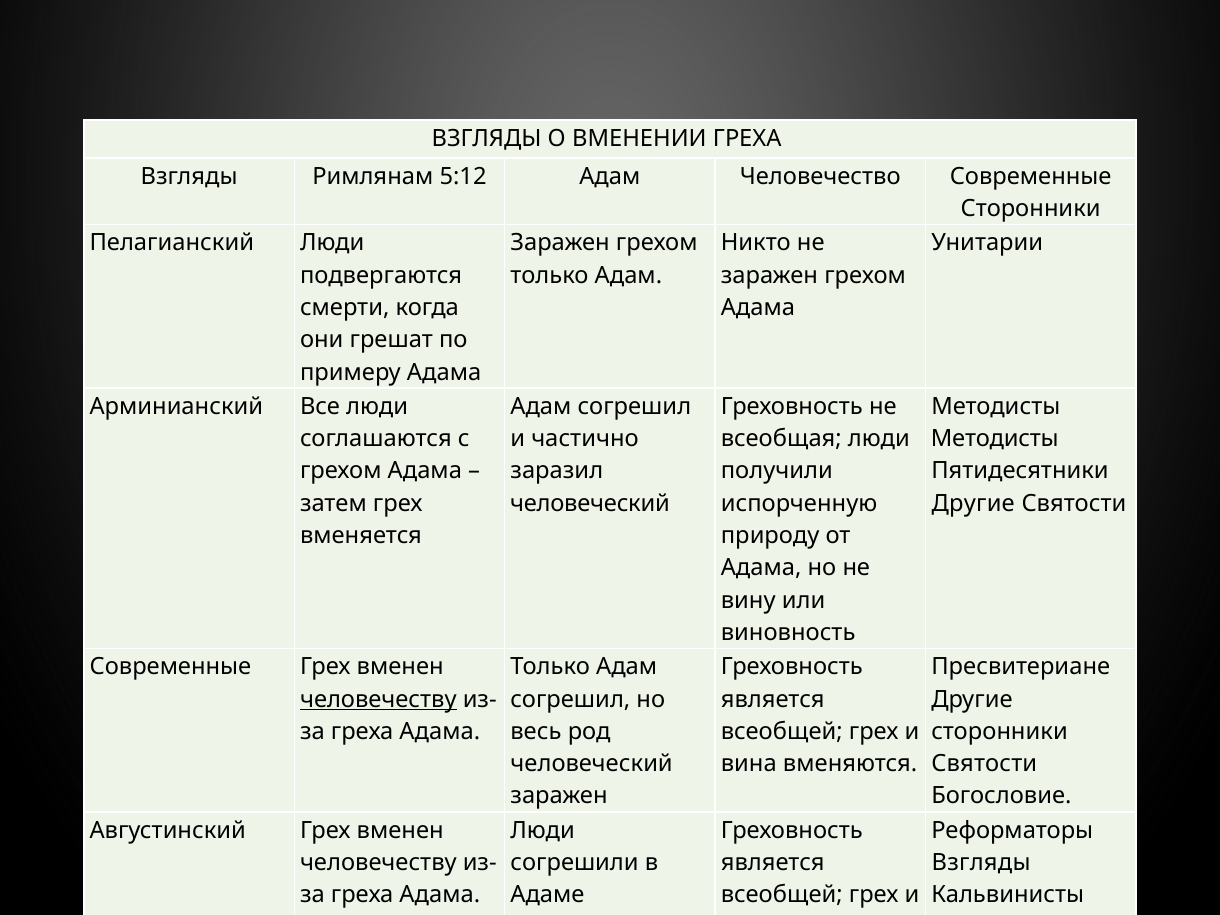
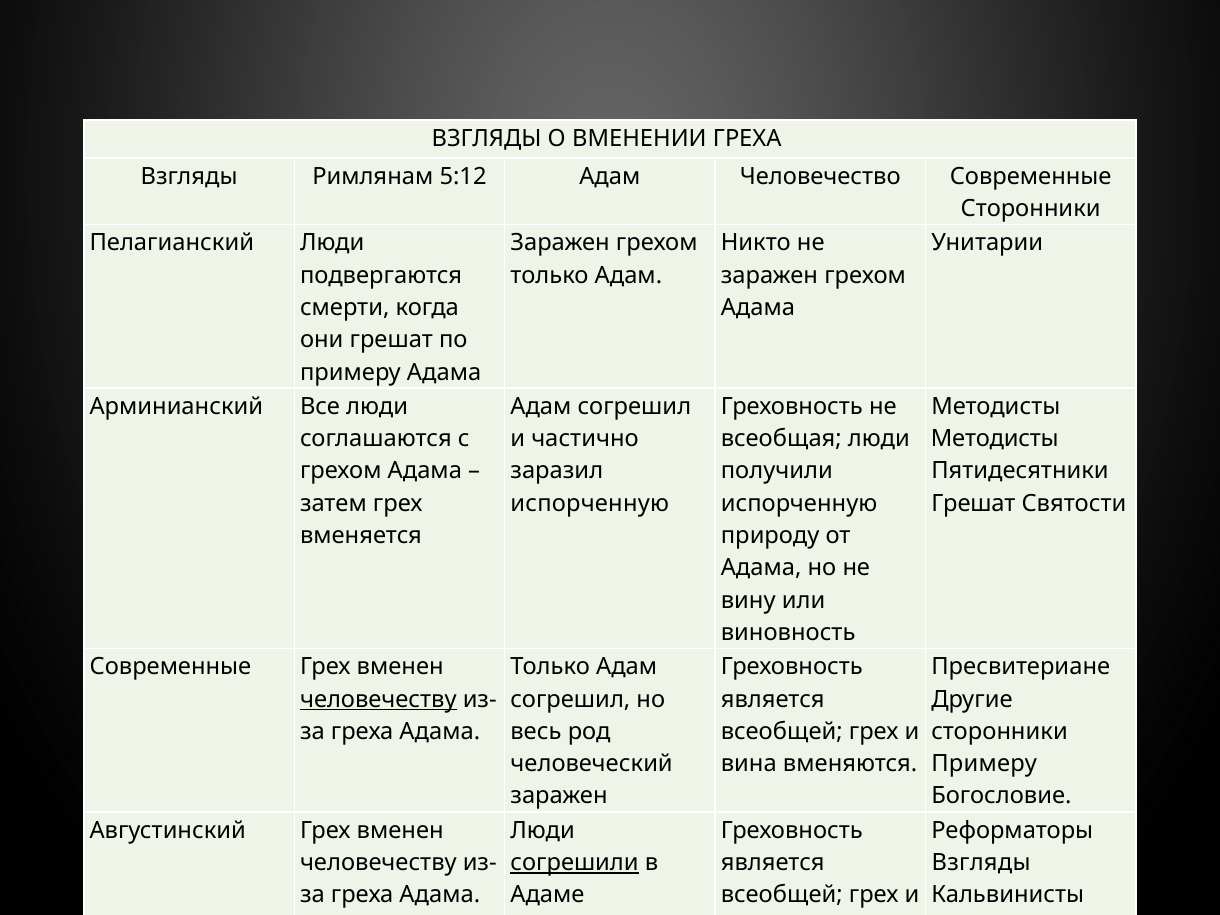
человеческий: человеческий -> испорченную (590, 503)
Другие: Другие -> Грешат (973, 503)
Святости: Святости -> Примеру (984, 764)
согрешили underline: none -> present (575, 863)
